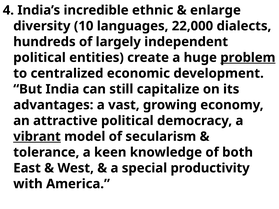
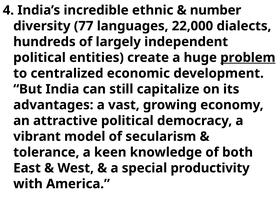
enlarge: enlarge -> number (216, 10)
10: 10 -> 77 (84, 26)
vibrant underline: present -> none (37, 137)
